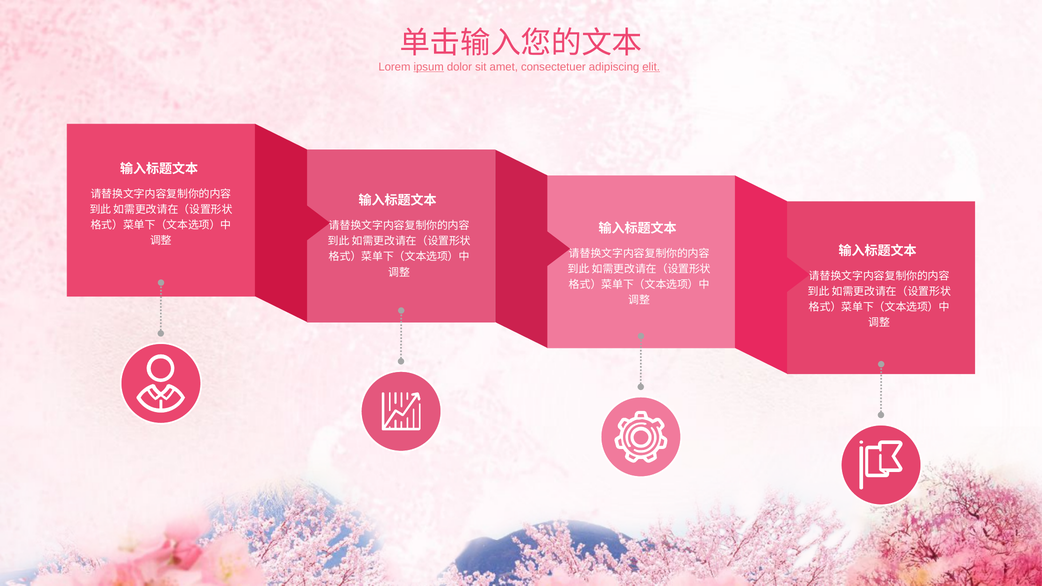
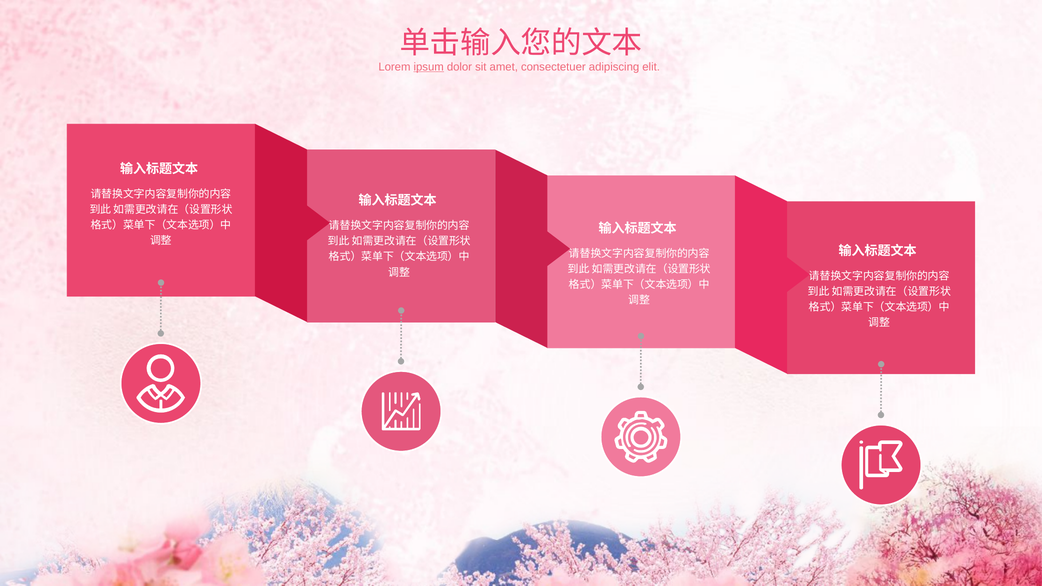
elit underline: present -> none (651, 67)
